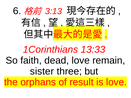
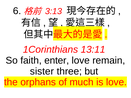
13:33: 13:33 -> 13:11 (93, 50)
dead: dead -> enter (57, 61)
result: result -> much (82, 82)
